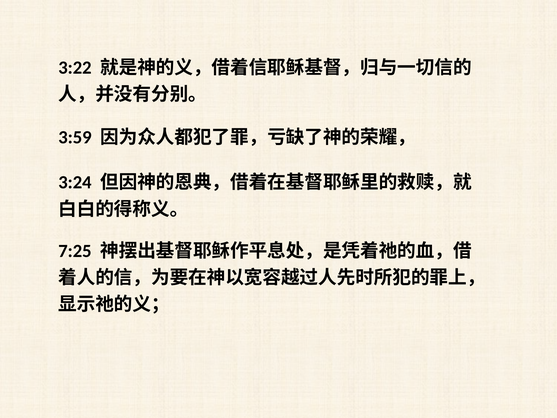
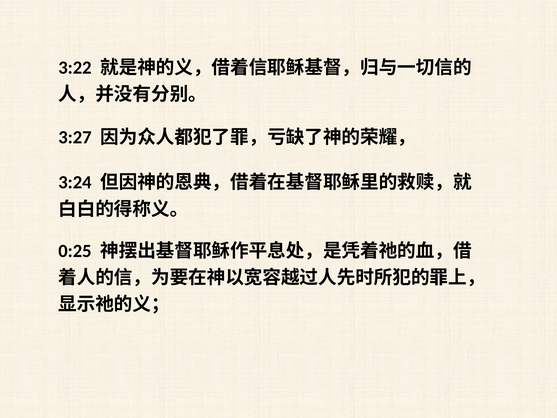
3:59: 3:59 -> 3:27 (75, 137)
7:25: 7:25 -> 0:25 (75, 251)
